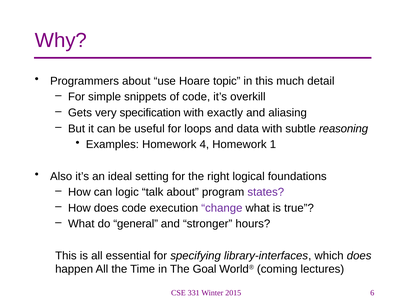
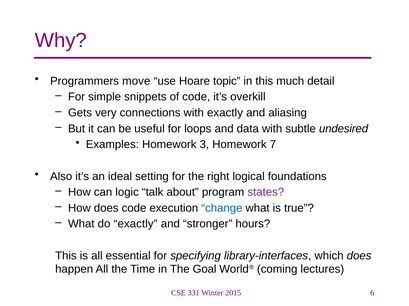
Programmers about: about -> move (136, 81)
specification: specification -> connections (150, 113)
reasoning: reasoning -> undesired (344, 129)
4: 4 -> 3 (204, 145)
1: 1 -> 7 (273, 145)
change colour: purple -> blue (222, 209)
do general: general -> exactly (136, 224)
